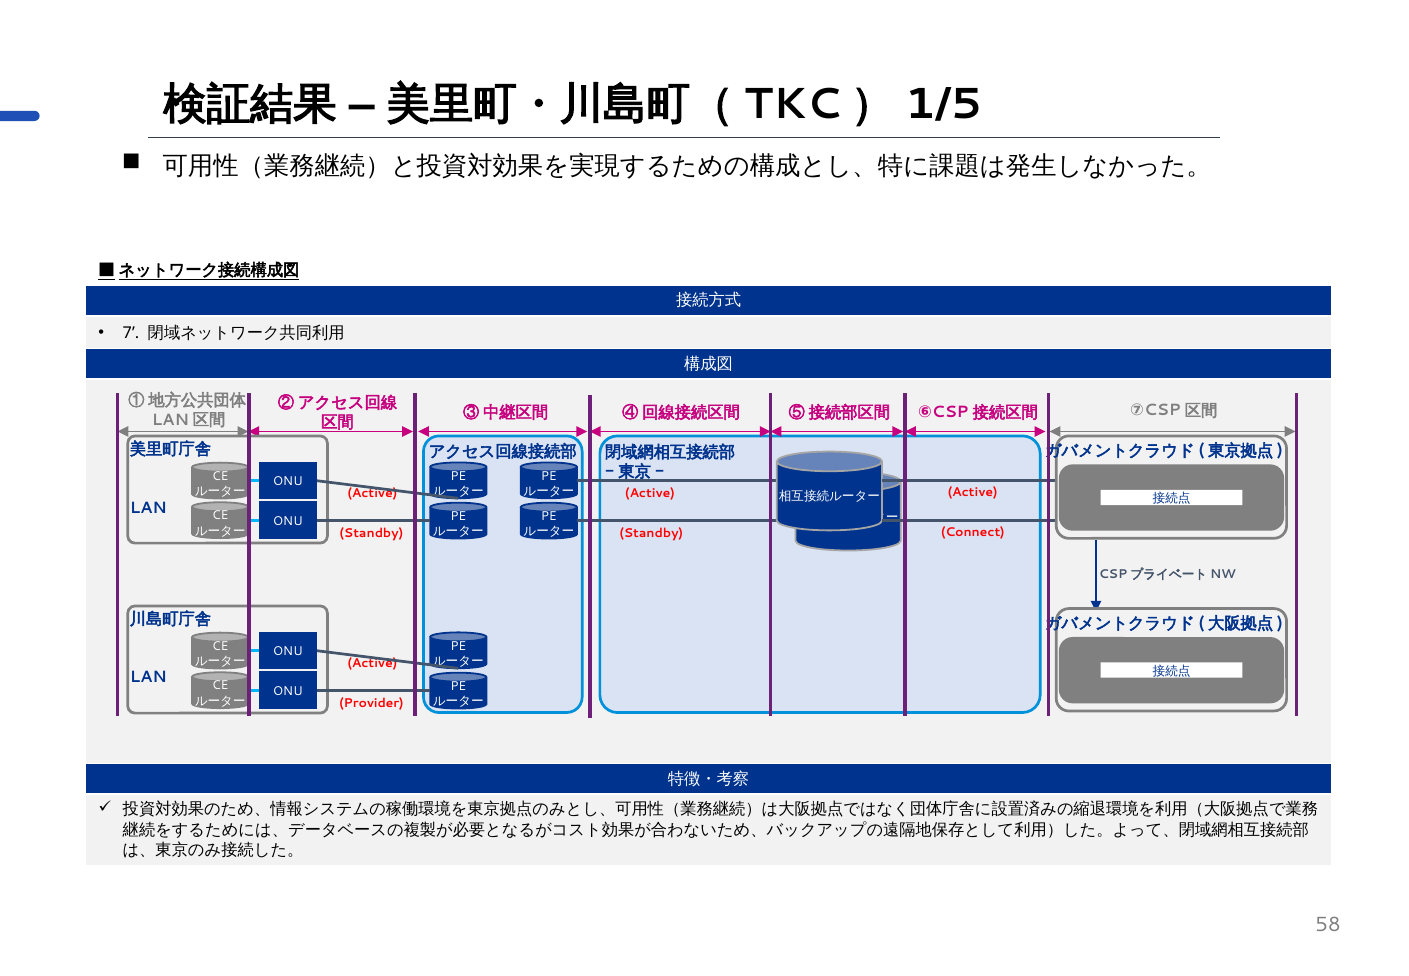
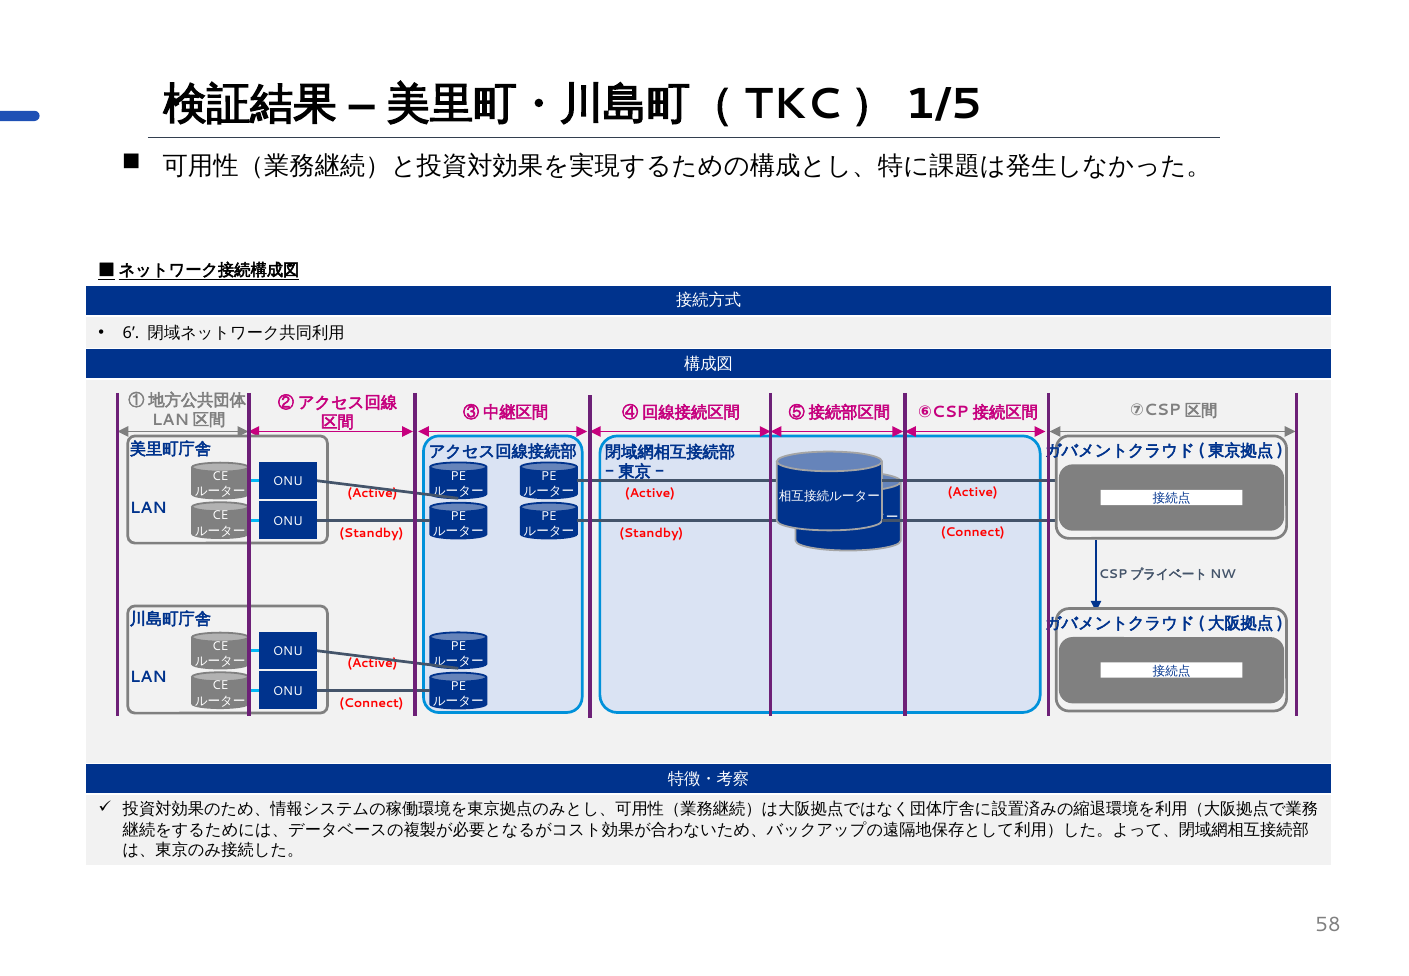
7: 7 -> 6 (131, 333)
Provider: Provider -> Connect (371, 703)
